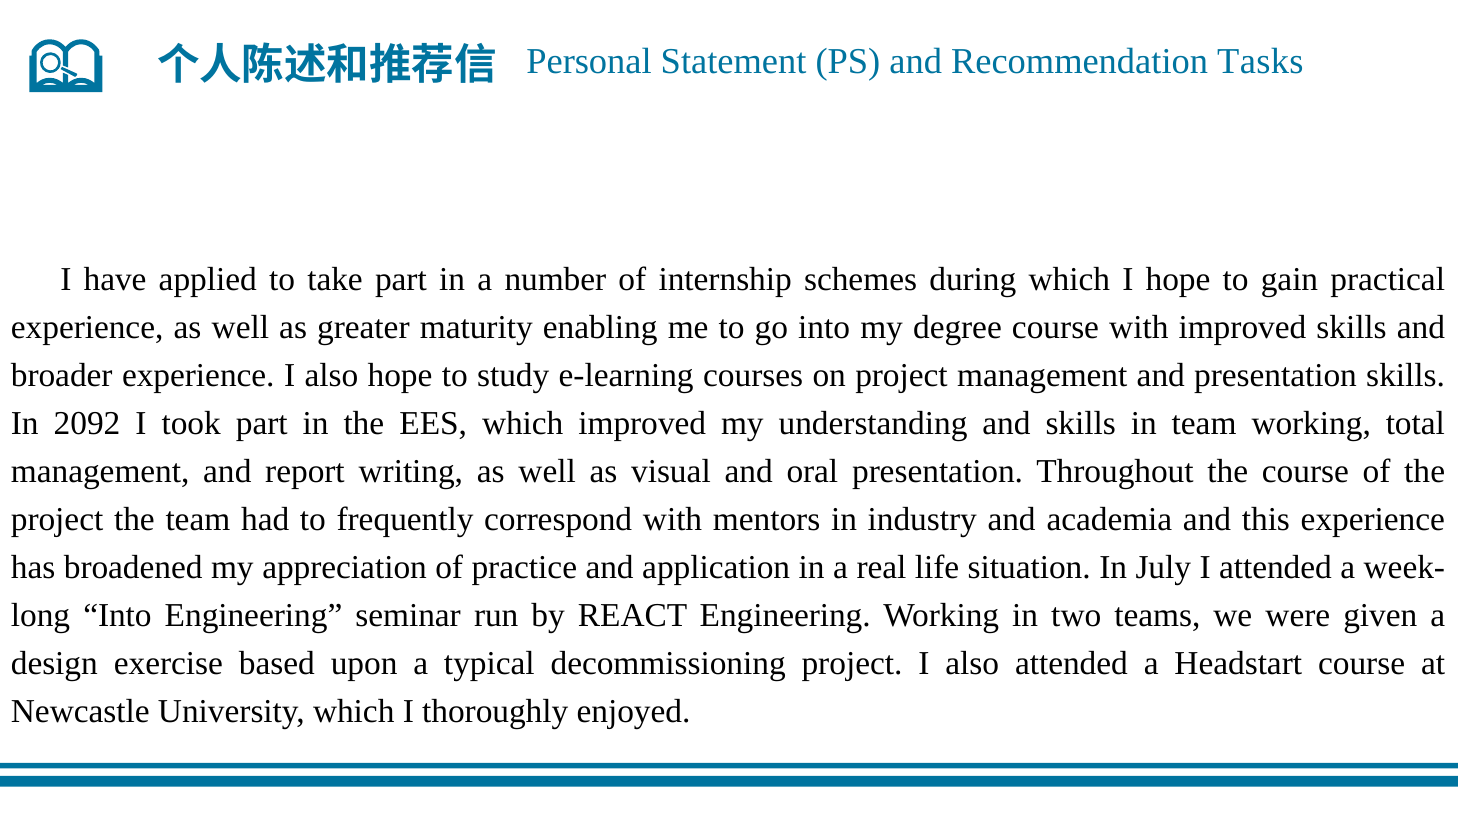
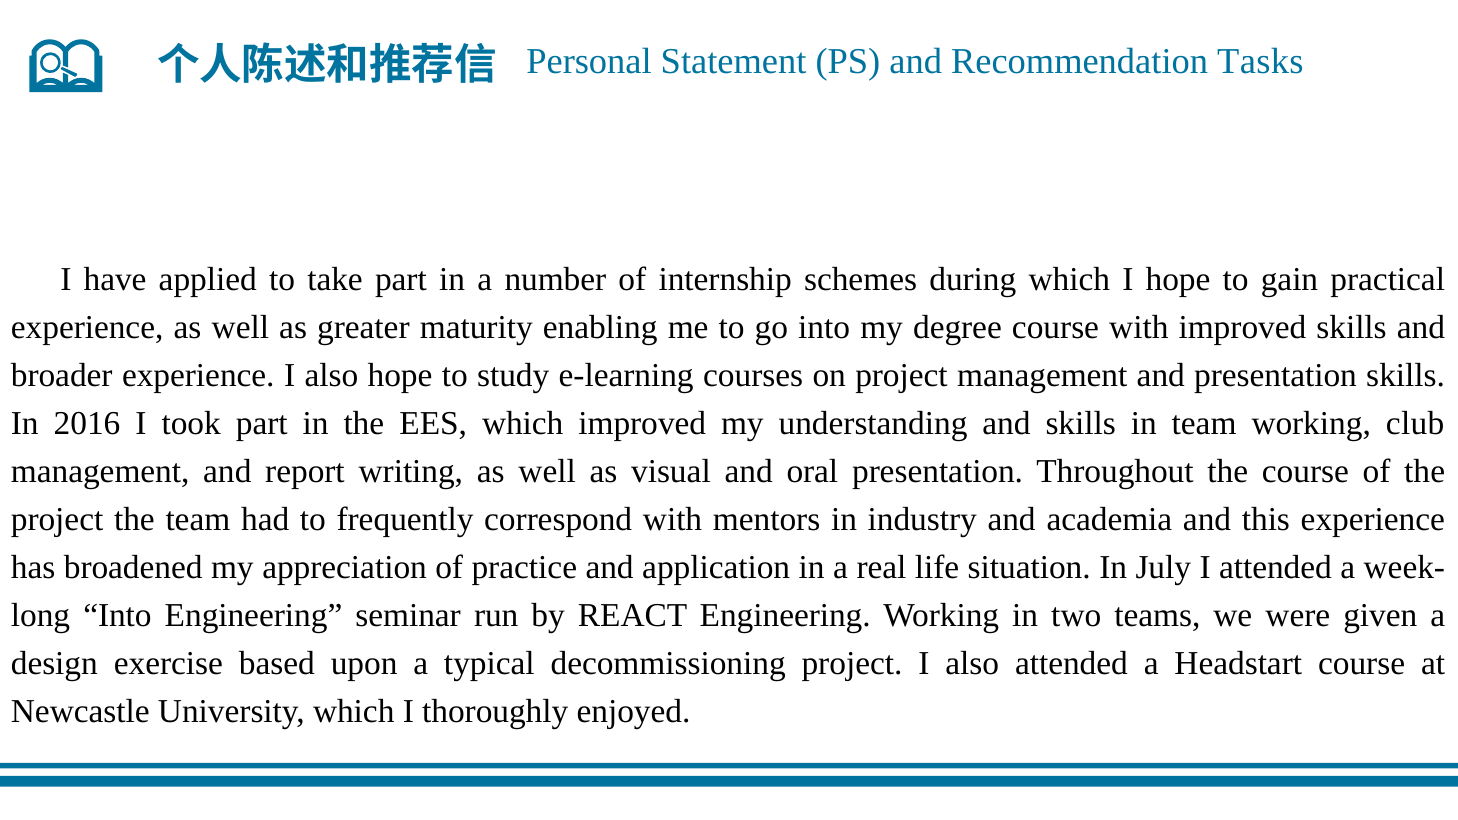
2092: 2092 -> 2016 (87, 423)
total: total -> club (1415, 423)
